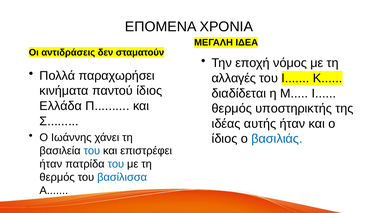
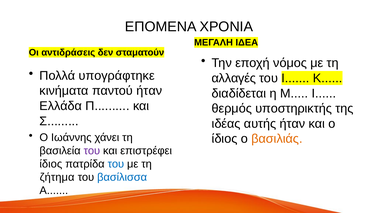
παραχωρήσει: παραχωρήσει -> υπογράφτηκε (117, 76)
παντού ίδιος: ίδιος -> ήταν (149, 91)
βασιλιάς colour: blue -> orange (277, 139)
του colour: blue -> purple (92, 150)
ήταν: ήταν -> ίδιος (51, 164)
θερμός: θερμός -> ζήτημα (57, 177)
